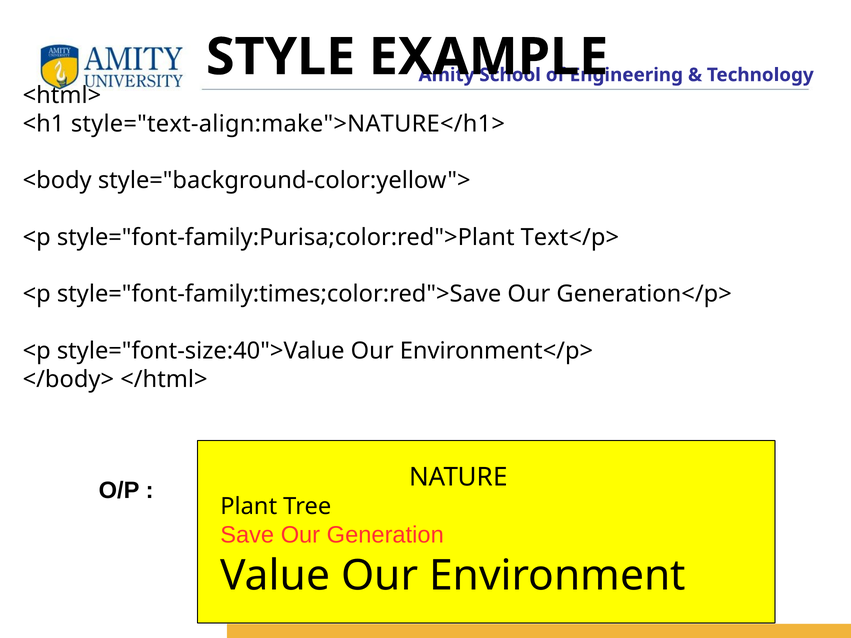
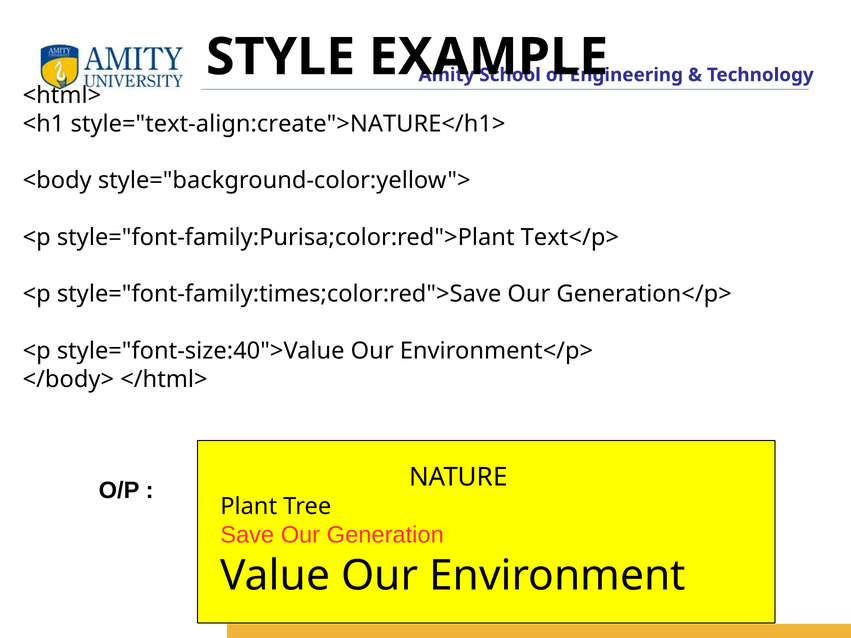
style="text-align:make">NATURE</h1>: style="text-align:make">NATURE</h1> -> style="text-align:create">NATURE</h1> (288, 124)
